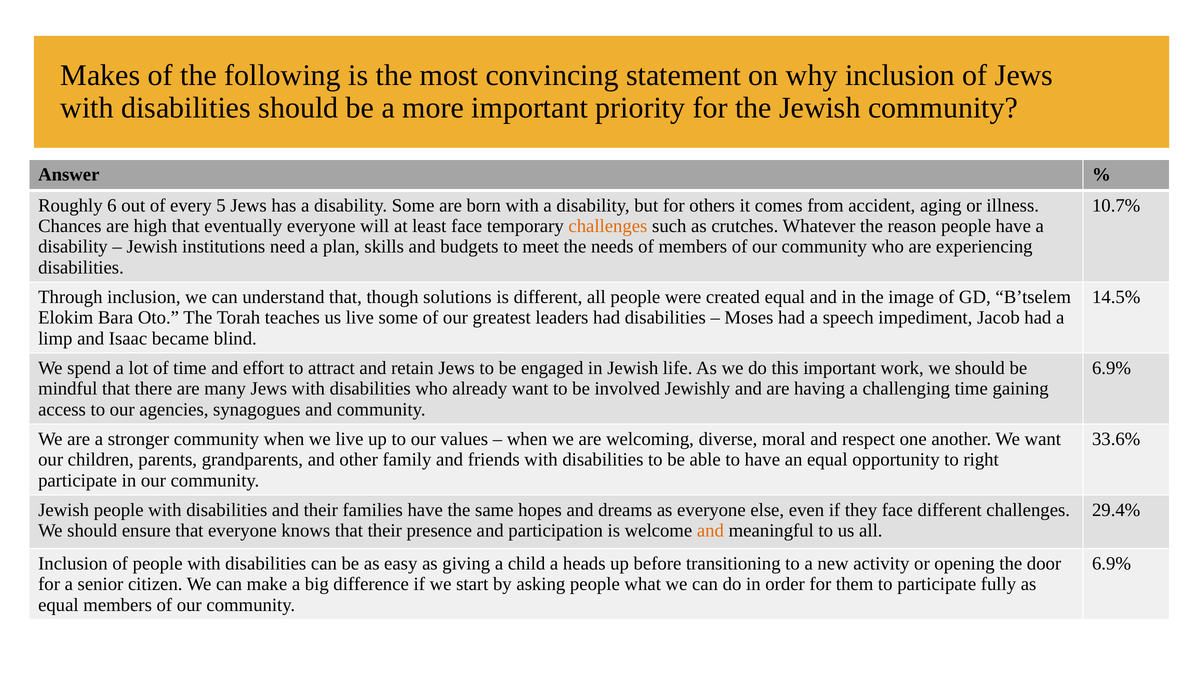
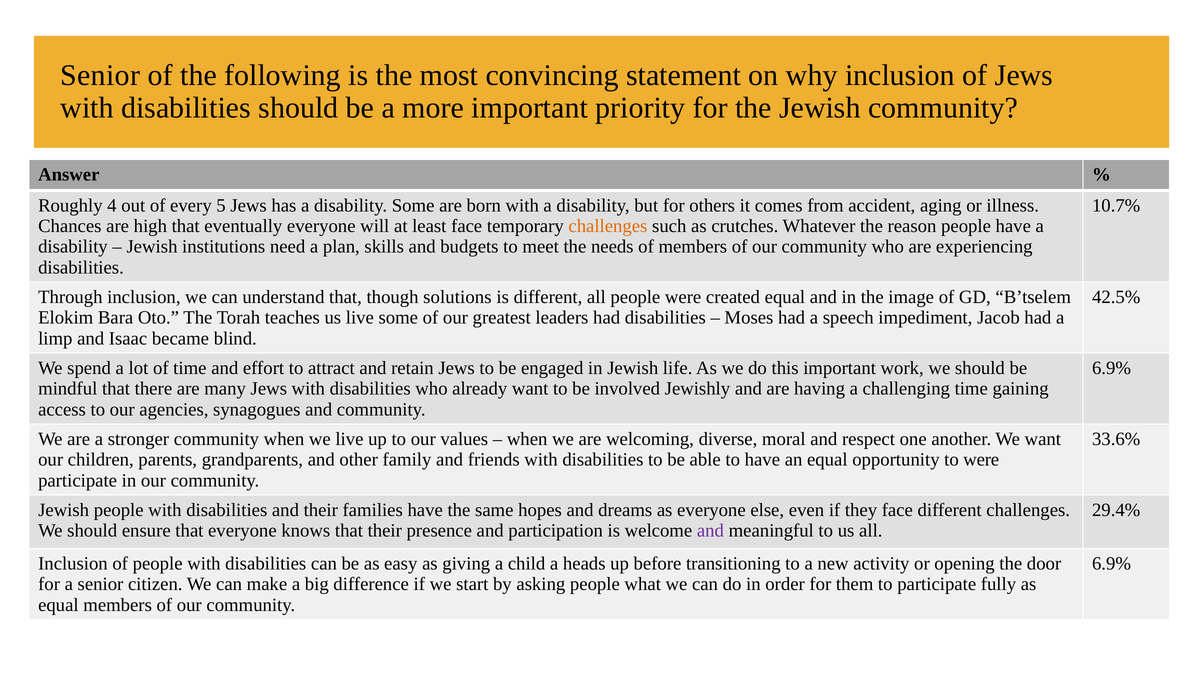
Makes: Makes -> Senior (100, 76)
6: 6 -> 4 (112, 205)
14.5%: 14.5% -> 42.5% (1116, 297)
to right: right -> were (981, 460)
and colour: orange -> purple (710, 531)
